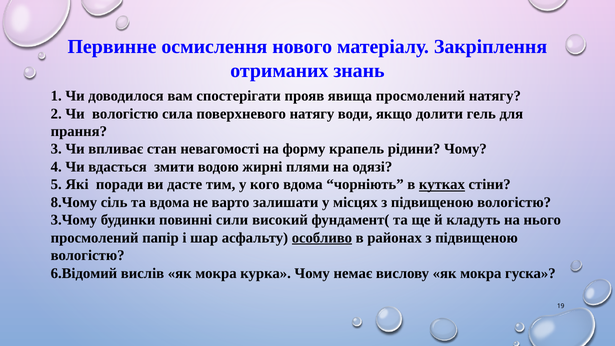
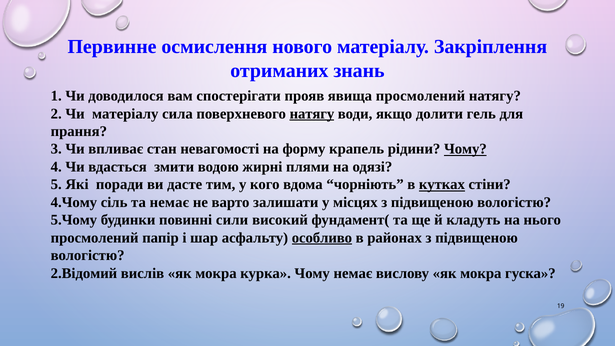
Чи вологістю: вологістю -> матеріалу (125, 114)
натягу underline: none -> present (312, 114)
Чому underline: none -> present (465, 149)
8.Чому: 8.Чому -> 4.Чому (74, 202)
та вдома: вдома -> немає (169, 202)
3.Чому: 3.Чому -> 5.Чому (74, 220)
6.Відомий: 6.Відомий -> 2.Відомий (84, 273)
